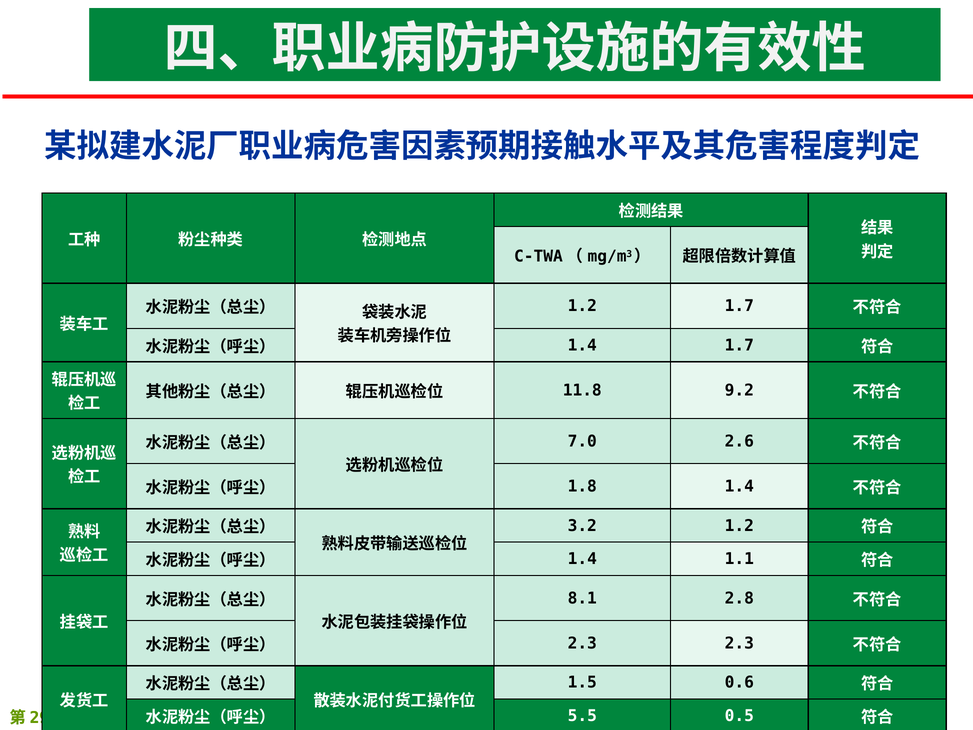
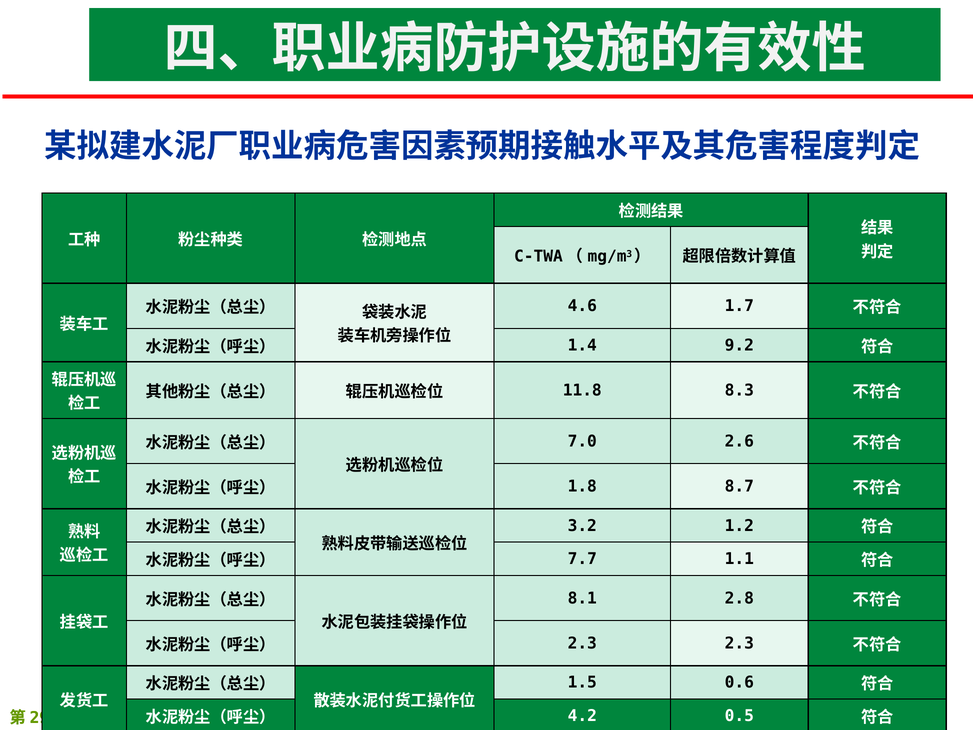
1.2: 1.2 -> 4.6 (582, 306)
1.4 1.7: 1.7 -> 9.2 (739, 345)
9.2: 9.2 -> 8.3 (739, 390)
1.8 1.4: 1.4 -> 8.7 (739, 486)
1.4: 1.4 -> 7.7 (582, 559)
5.5: 5.5 -> 4.2 (582, 716)
